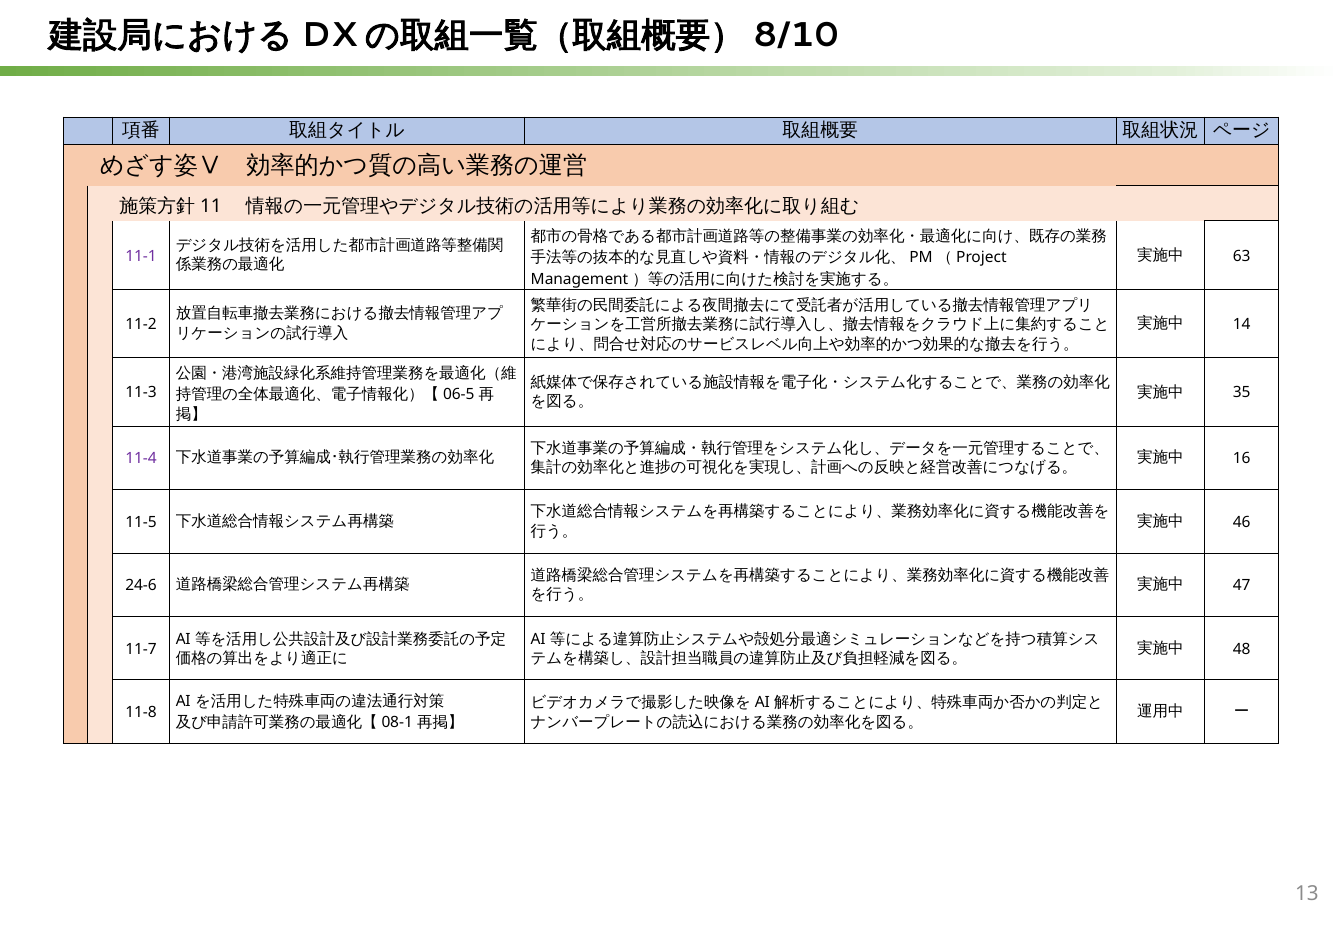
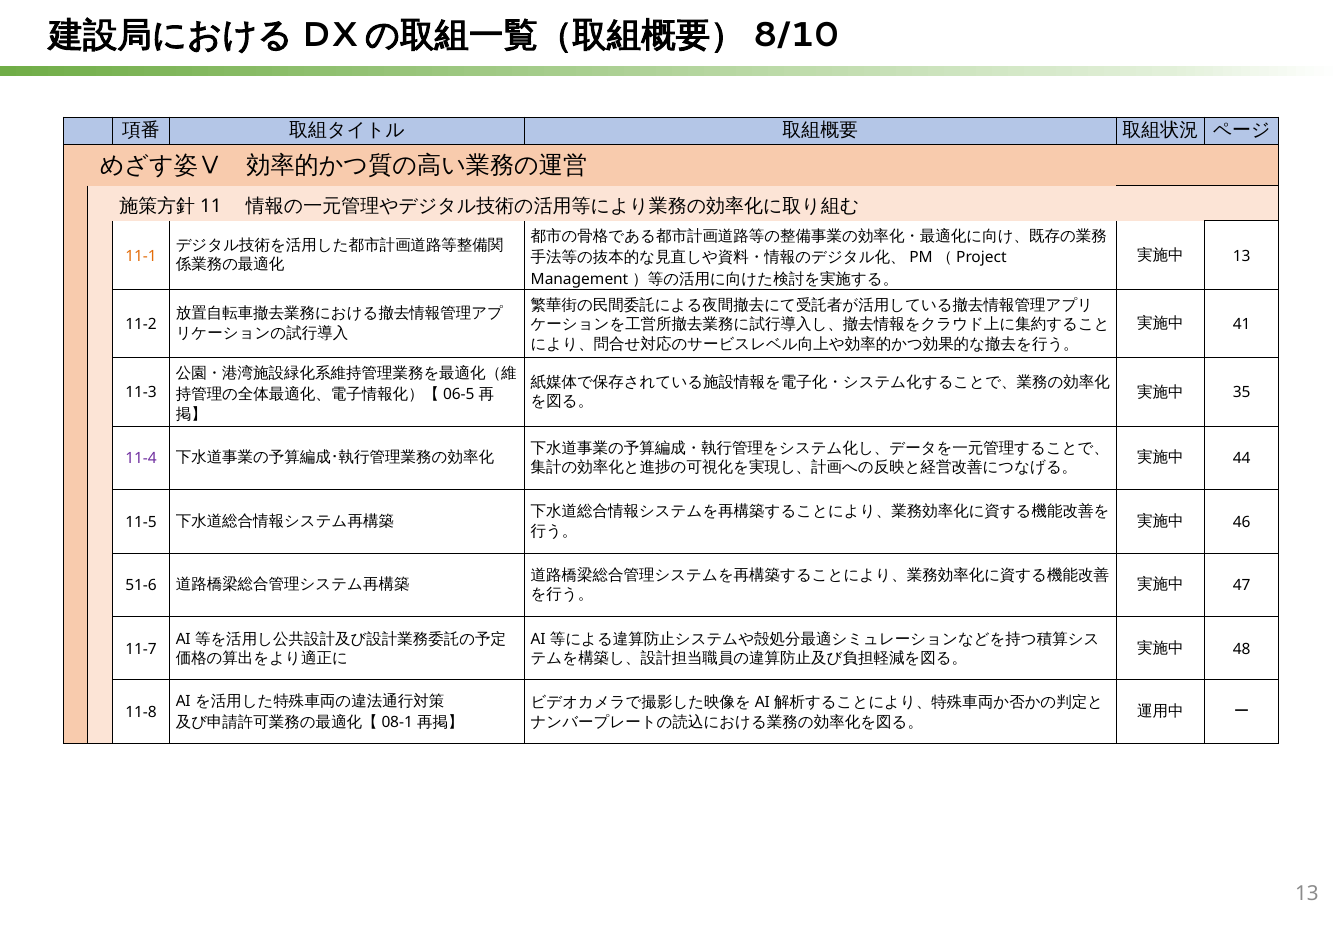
63: 63 -> 13 (1242, 256)
11-1 colour: purple -> orange (141, 256)
14: 14 -> 41 (1242, 324)
16: 16 -> 44 (1242, 459)
24-6: 24-6 -> 51-6 (141, 586)
